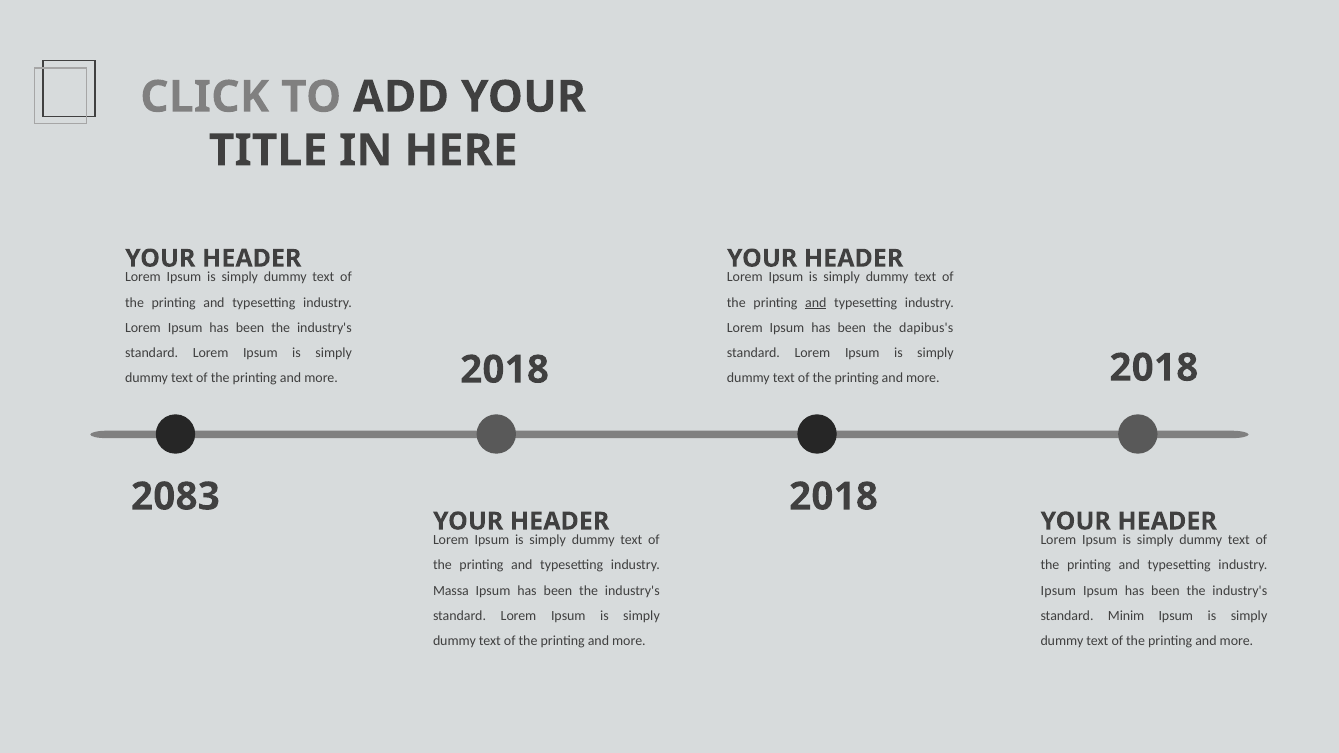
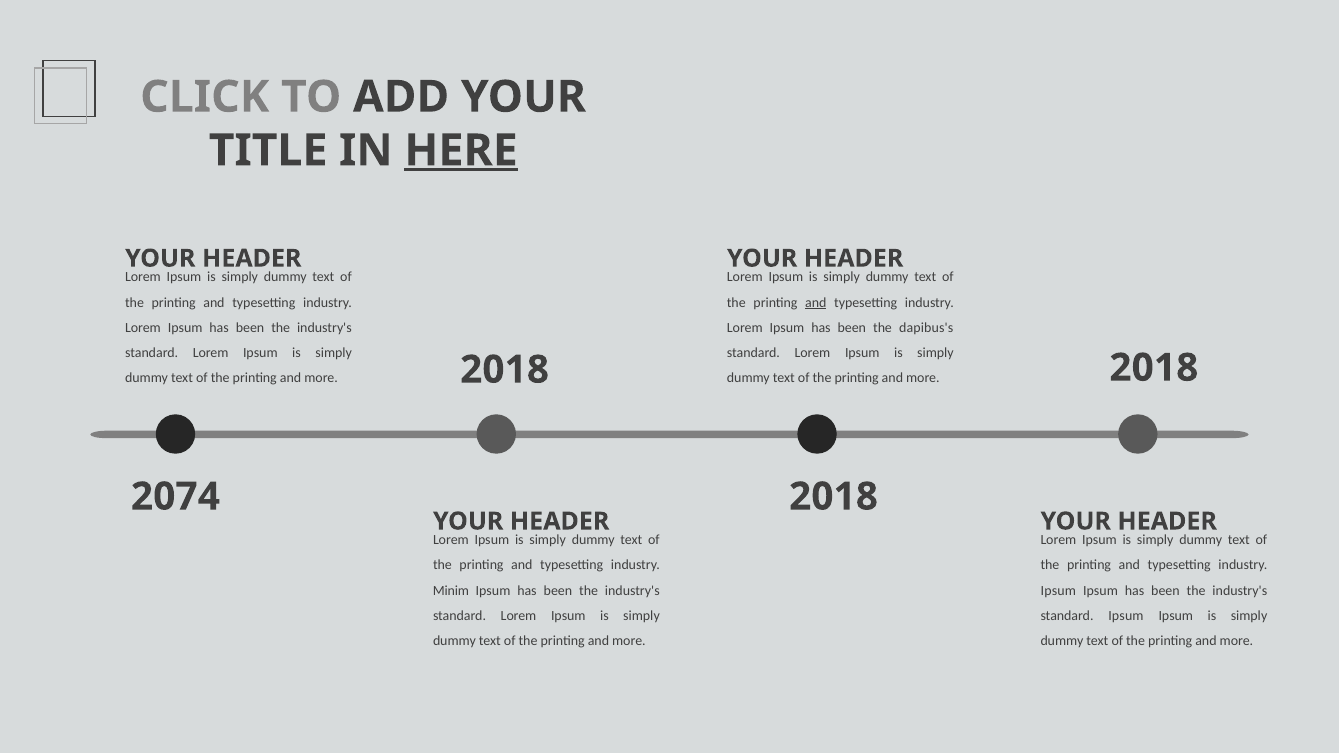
HERE underline: none -> present (461, 151)
2083: 2083 -> 2074 (175, 497)
Massa: Massa -> Minim (451, 591)
standard Minim: Minim -> Ipsum (1126, 616)
